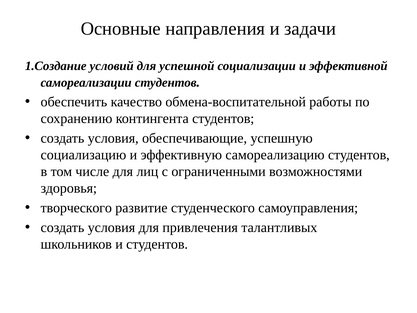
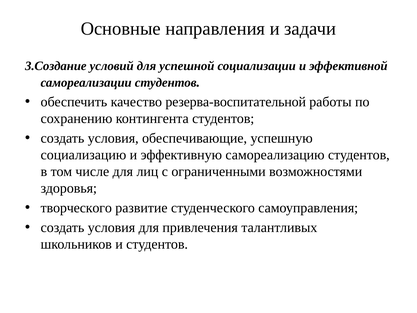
1.Создание: 1.Создание -> 3.Создание (56, 66)
обмена-воспитательной: обмена-воспитательной -> резерва-воспитательной (236, 102)
